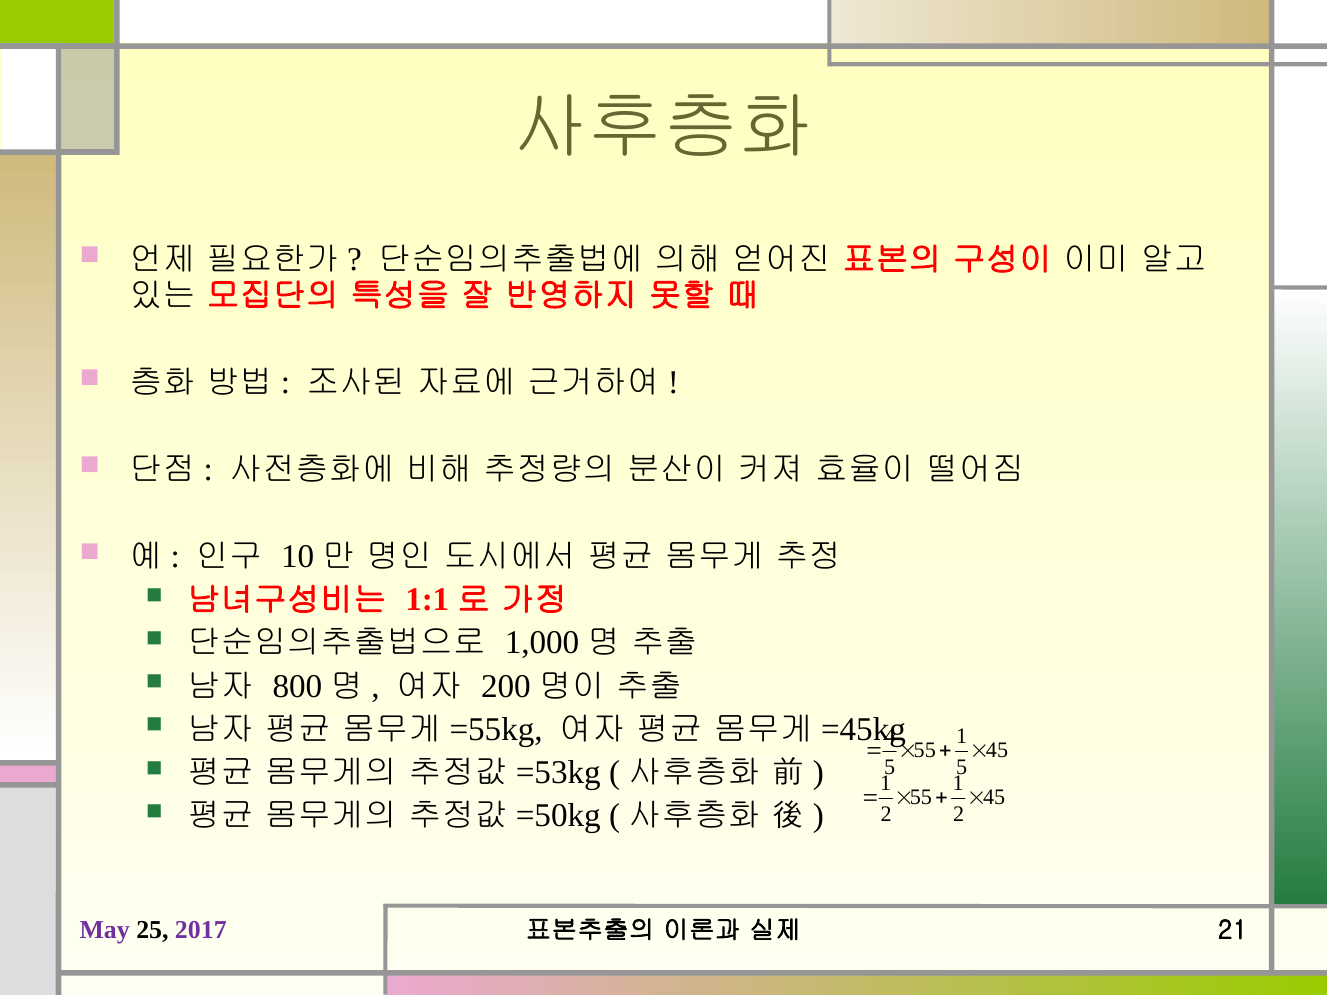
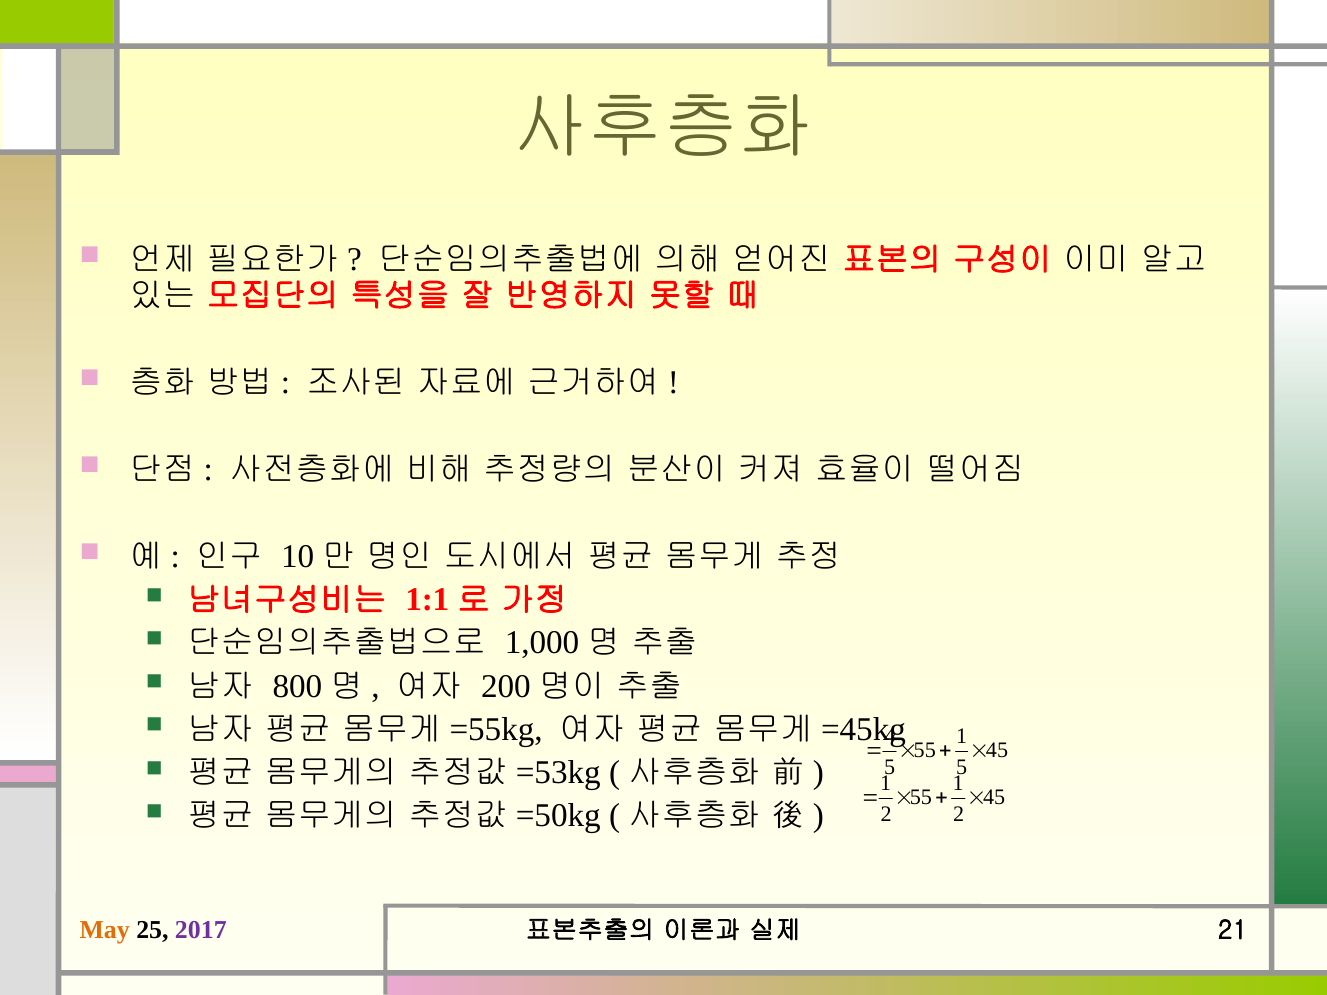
May colour: purple -> orange (105, 930)
